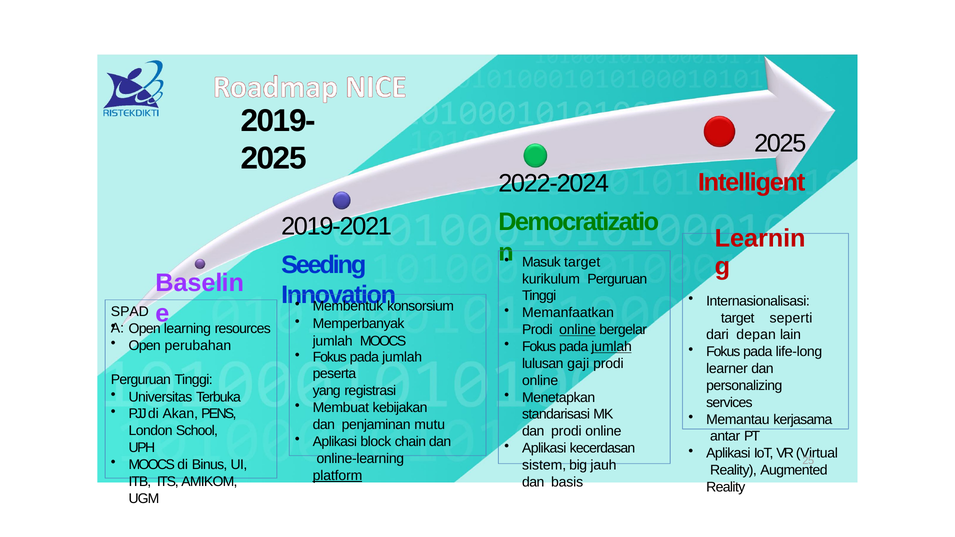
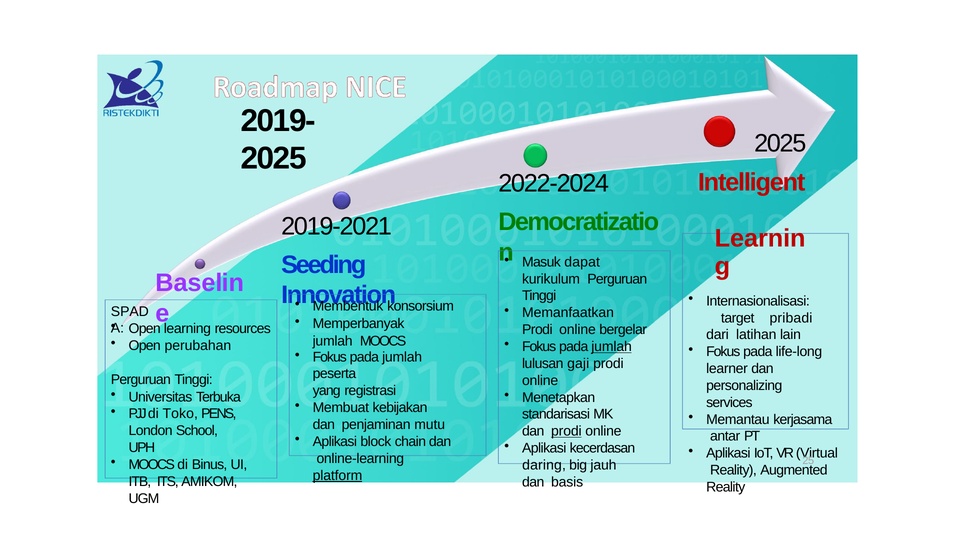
Masuk target: target -> dapat (582, 262)
seperti: seperti -> pribadi (791, 318)
online underline: present -> none (578, 330)
depan: depan -> latihan (756, 335)
Akan: Akan -> Toko (180, 414)
prodi underline: none -> present (566, 431)
sistem: sistem -> daring (544, 465)
